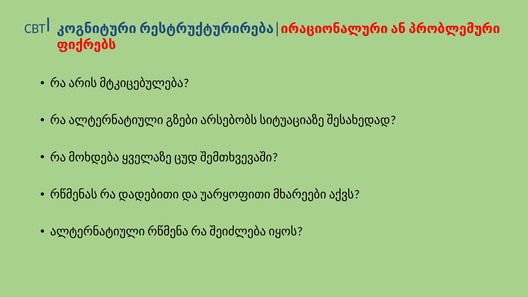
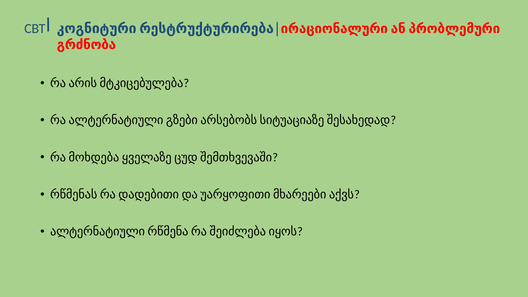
ფიქრებს: ფიქრებს -> გრძნობა (86, 45)
